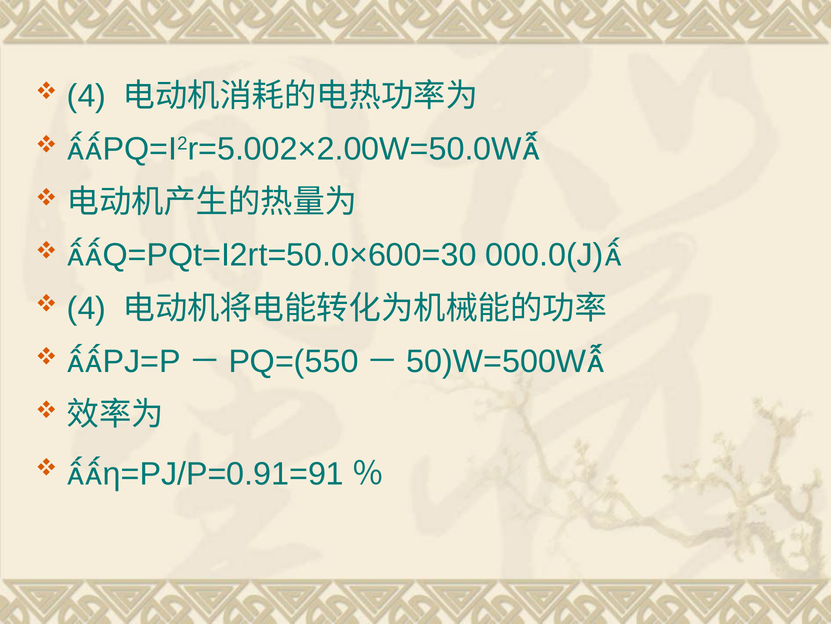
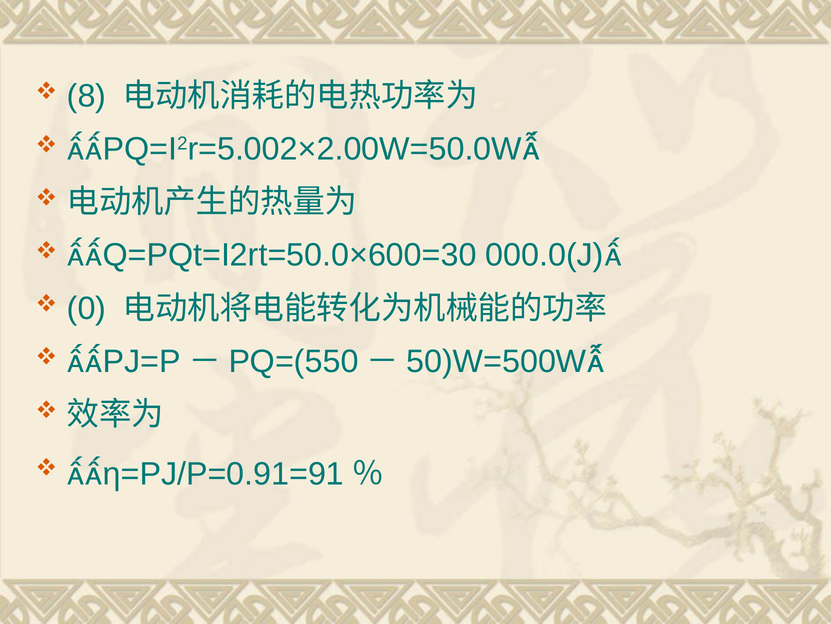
4: 4 -> 8 (86, 96)
4: 4 -> 0 (86, 308)
